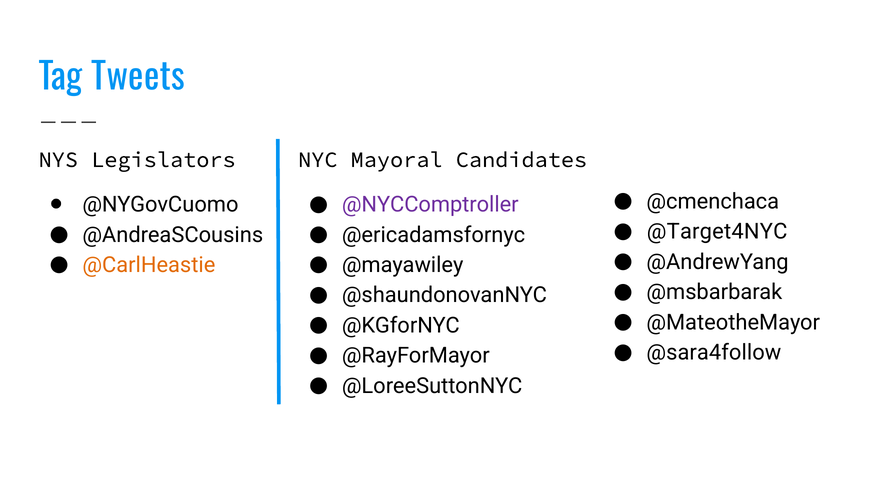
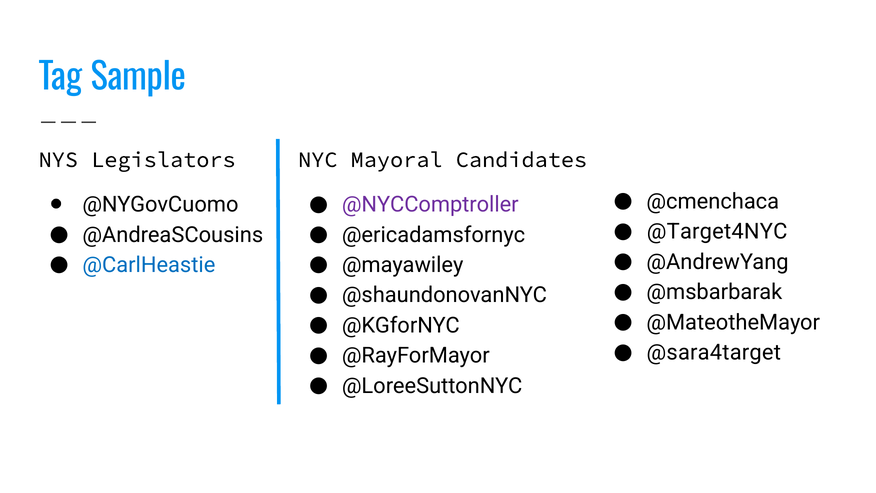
Tweets: Tweets -> Sample (138, 78)
@CarlHeastie colour: orange -> blue (149, 265)
@sara4follow: @sara4follow -> @sara4target (714, 352)
